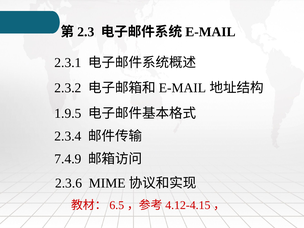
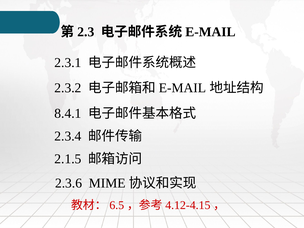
1.9.5: 1.9.5 -> 8.4.1 (68, 113)
7.4.9: 7.4.9 -> 2.1.5 (68, 159)
